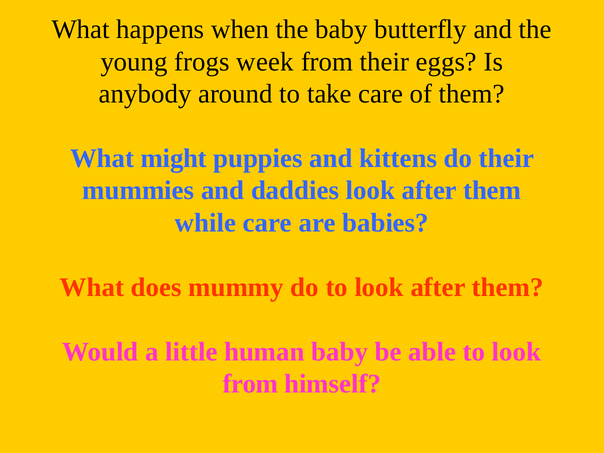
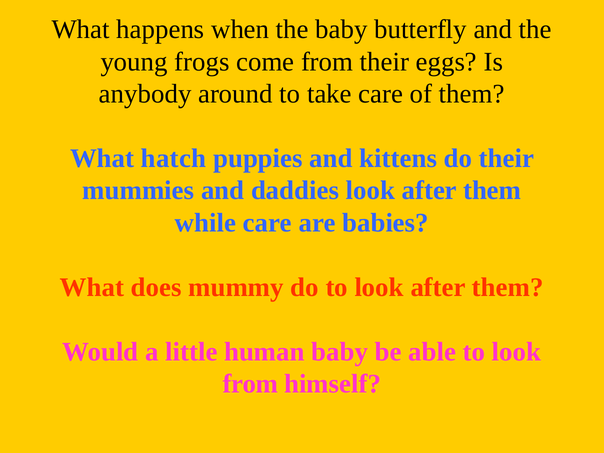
week: week -> come (265, 62)
might: might -> hatch (174, 158)
